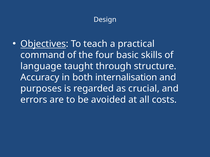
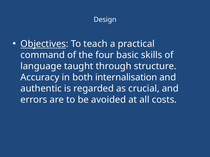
purposes: purposes -> authentic (41, 89)
